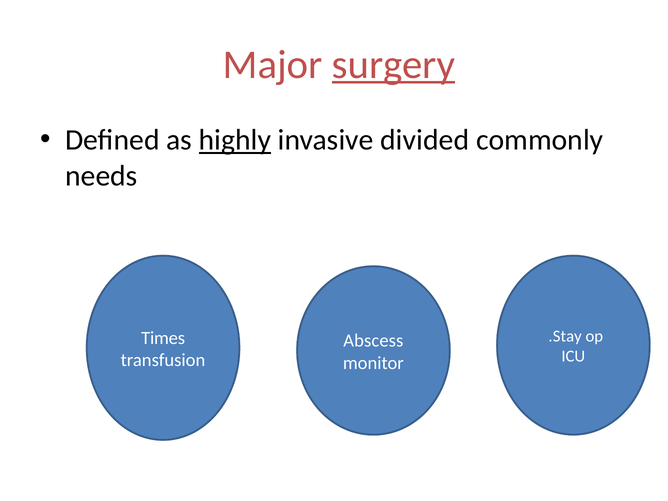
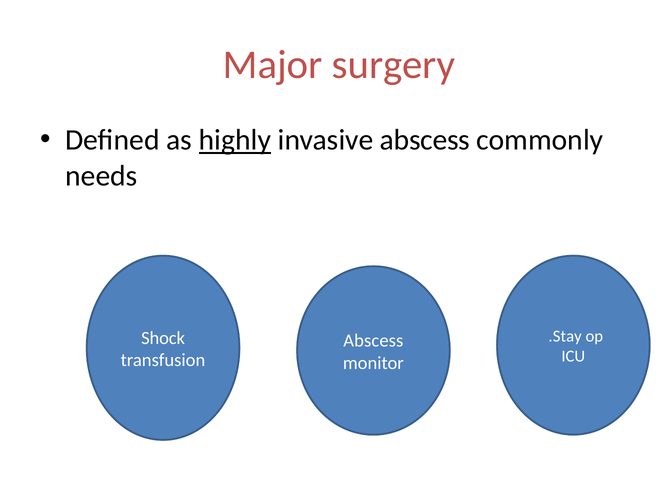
surgery underline: present -> none (393, 65)
invasive divided: divided -> abscess (425, 140)
Times: Times -> Shock (163, 338)
